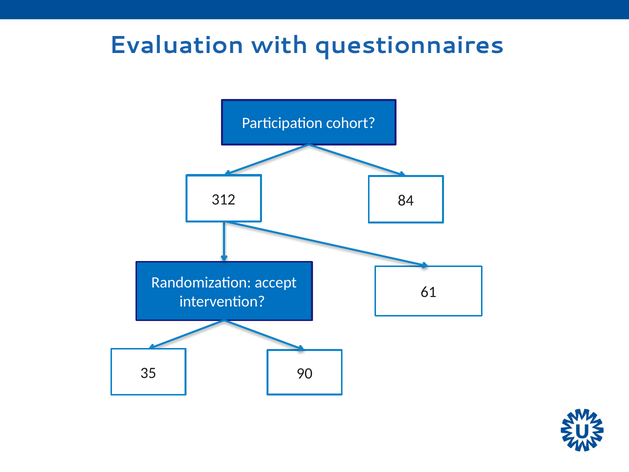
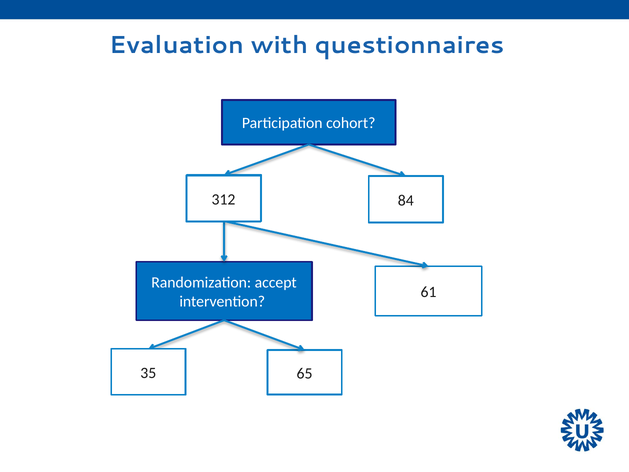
90: 90 -> 65 (305, 373)
